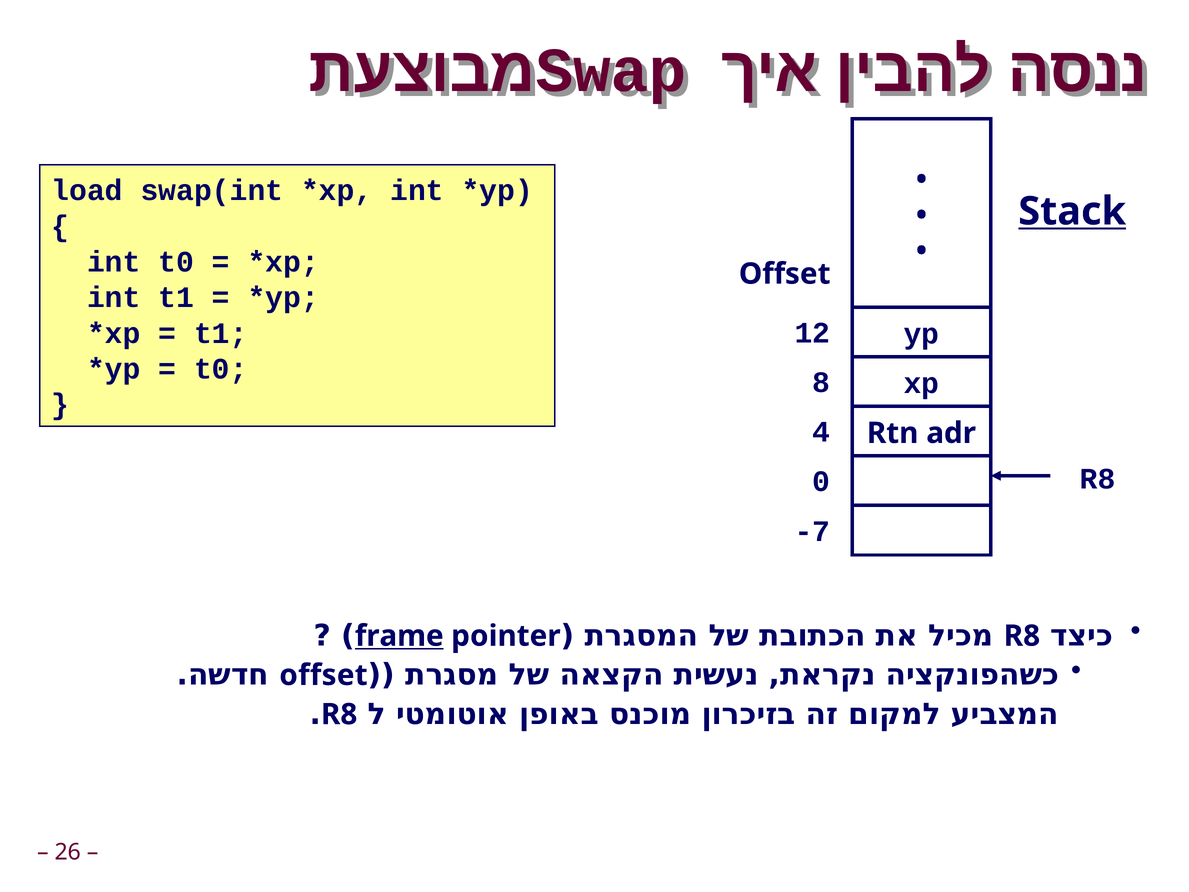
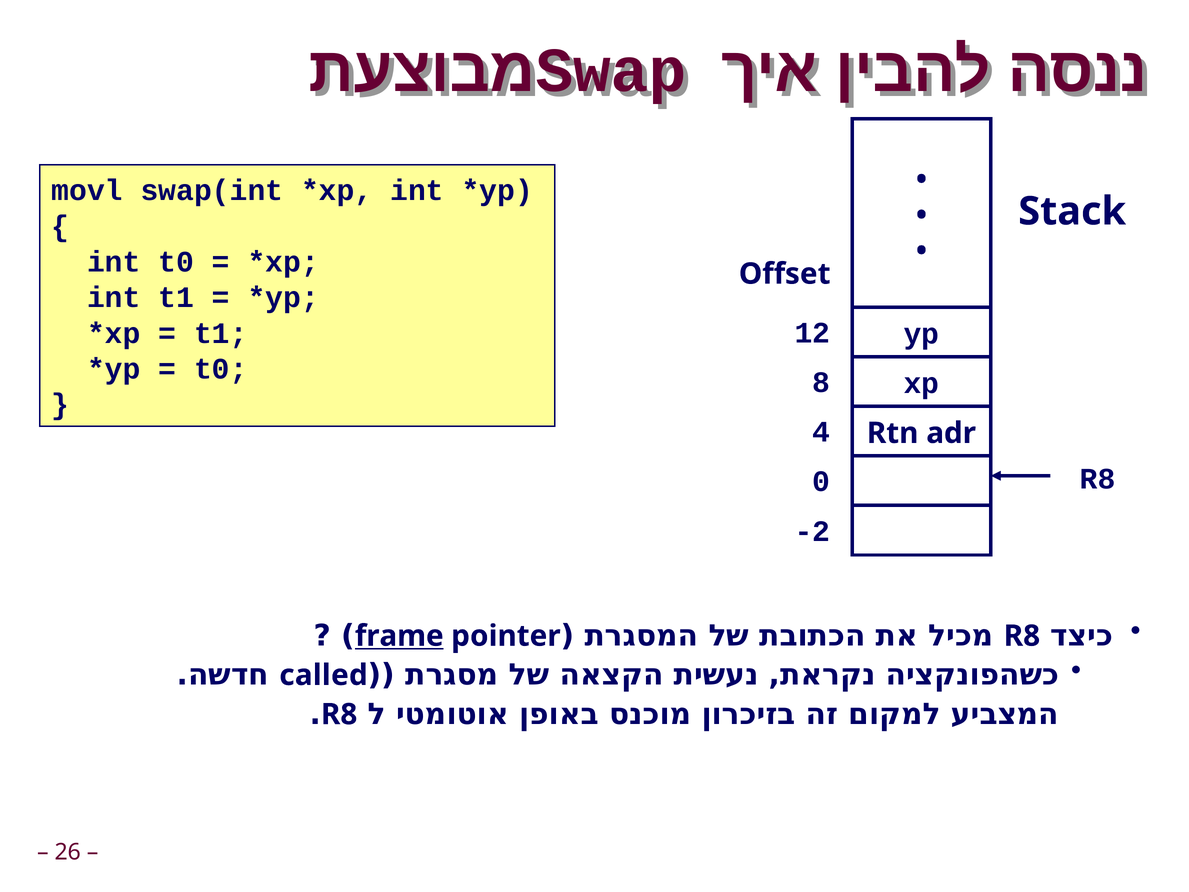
load: load -> movl (87, 191)
Stack underline: present -> none (1072, 211)
-7: -7 -> -2 (812, 531)
offset: offset -> called (324, 675)
